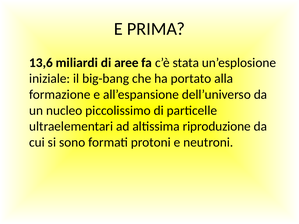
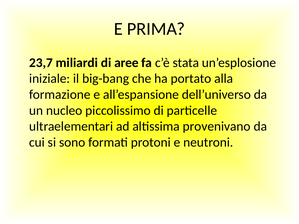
13,6: 13,6 -> 23,7 (41, 63)
riproduzione: riproduzione -> provenivano (217, 127)
